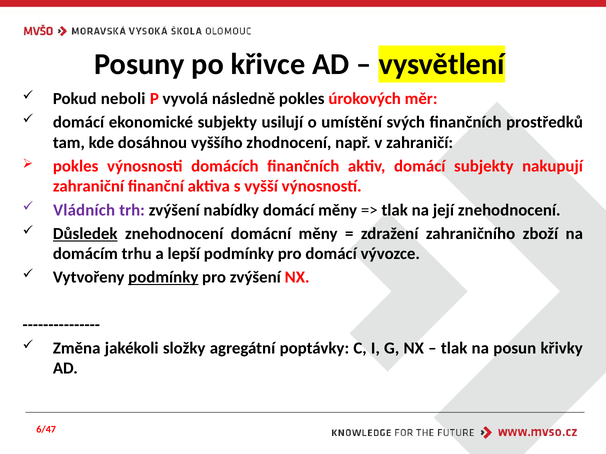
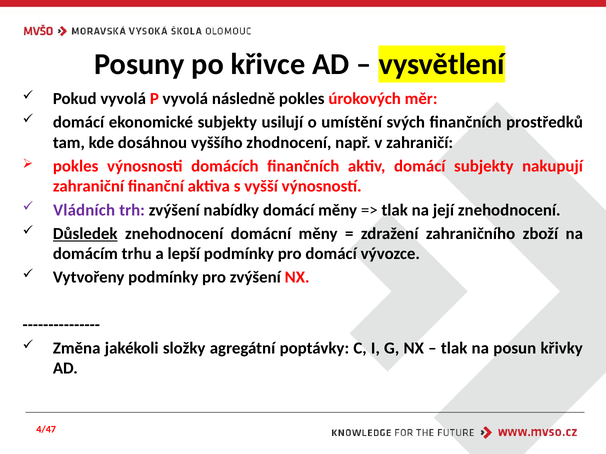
Pokud neboli: neboli -> vyvolá (123, 99)
podmínky underline: present -> none (163, 278)
6/47: 6/47 -> 4/47 (46, 430)
